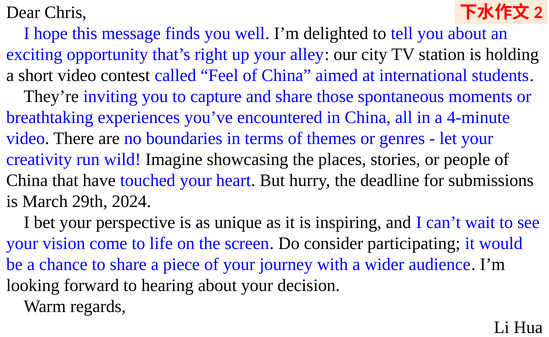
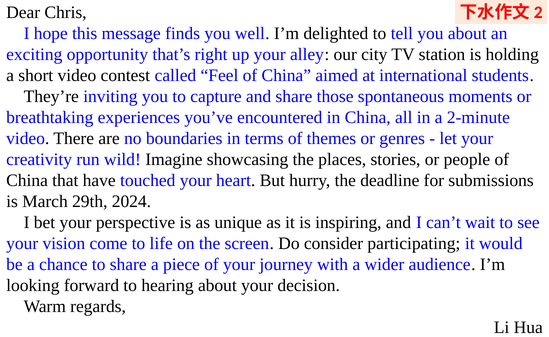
4-minute: 4-minute -> 2-minute (478, 118)
